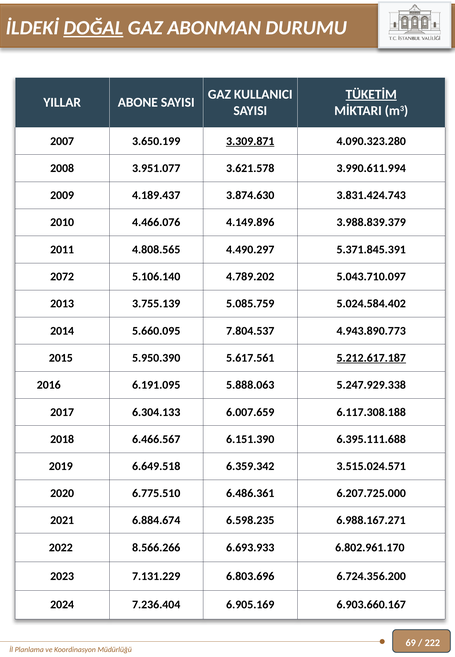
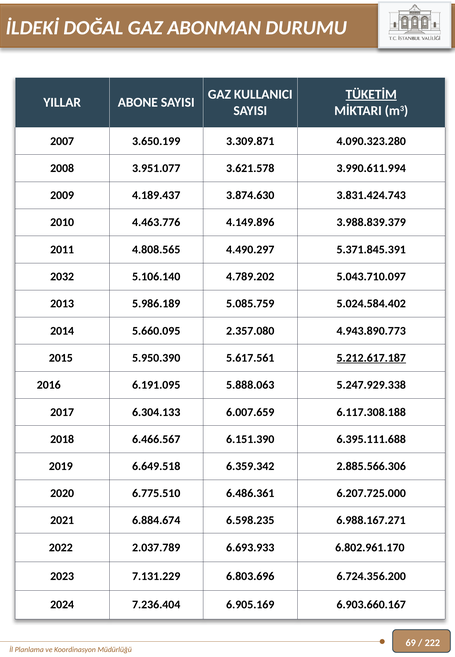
DOĞAL underline: present -> none (93, 28)
3.309.871 underline: present -> none (250, 141)
4.466.076: 4.466.076 -> 4.463.776 (156, 223)
2072: 2072 -> 2032 (62, 277)
3.755.139: 3.755.139 -> 5.986.189 (156, 304)
7.804.537: 7.804.537 -> 2.357.080 (250, 331)
3.515.024.571: 3.515.024.571 -> 2.885.566.306 (371, 466)
8.566.266: 8.566.266 -> 2.037.789 (156, 548)
